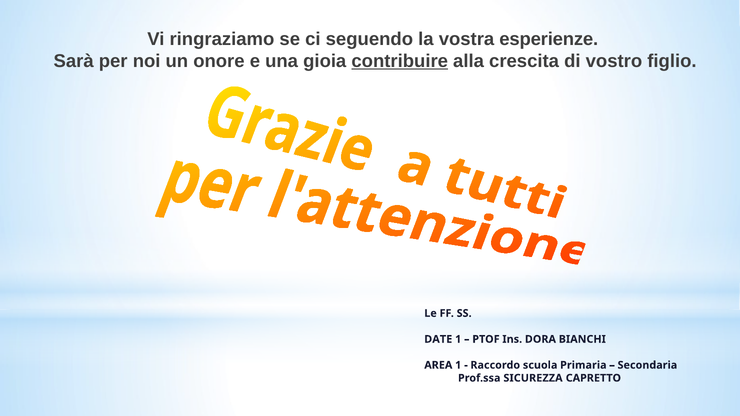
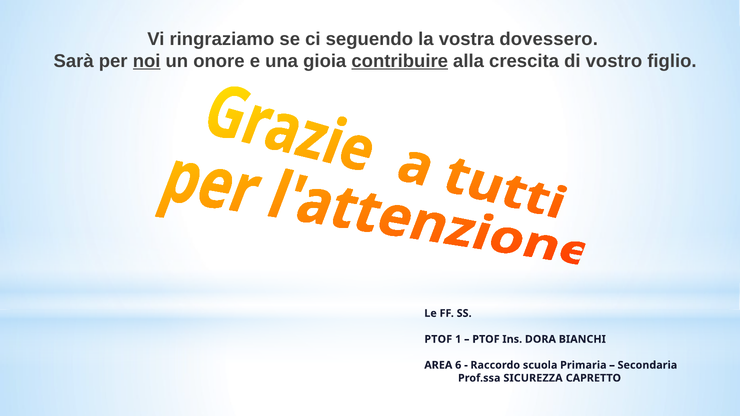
esperienze: esperienze -> dovessero (549, 39)
noi underline: none -> present (147, 61)
DATE: DATE -> PTOF (438, 339)
AREA 1: 1 -> 6 (458, 365)
